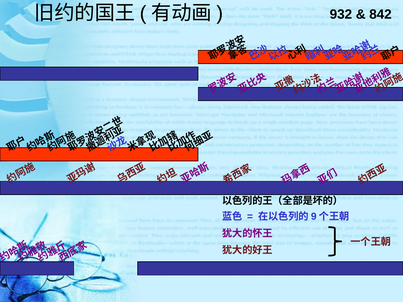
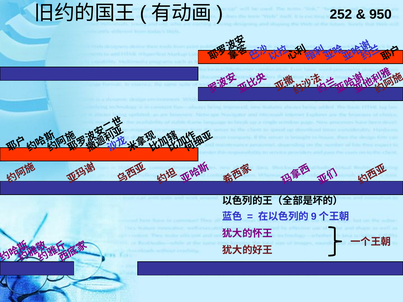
932: 932 -> 252 (341, 14)
842: 842 -> 950 (380, 14)
